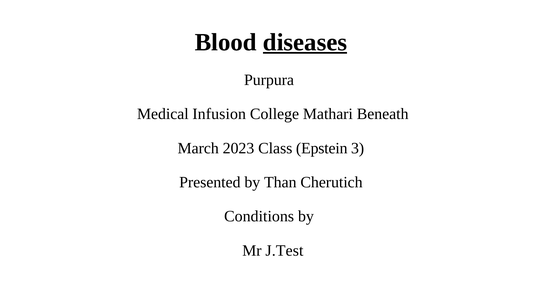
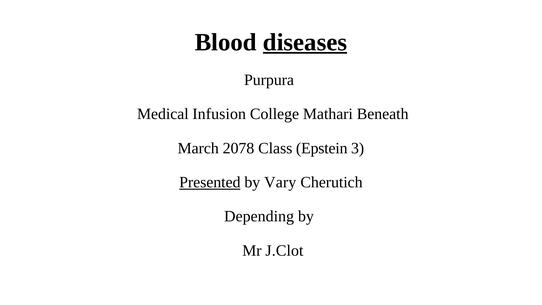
2023: 2023 -> 2078 (238, 148)
Presented underline: none -> present (210, 182)
Than: Than -> Vary (280, 182)
Conditions: Conditions -> Depending (259, 216)
J.Test: J.Test -> J.Clot (284, 250)
